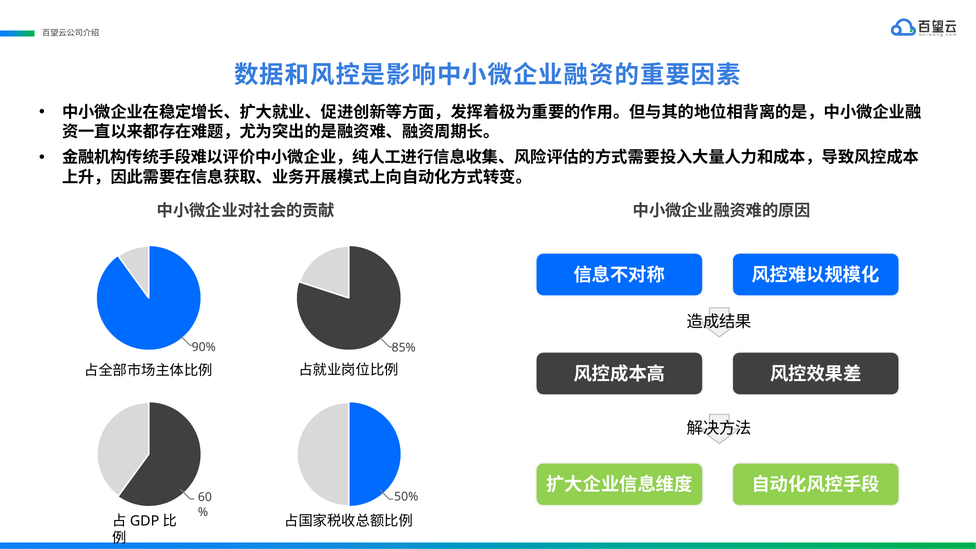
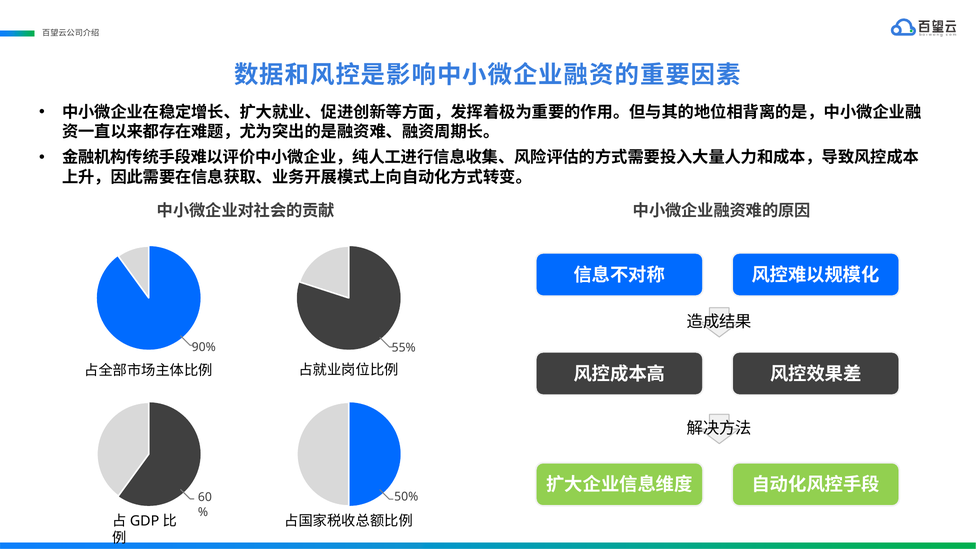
85%: 85% -> 55% (404, 348)
